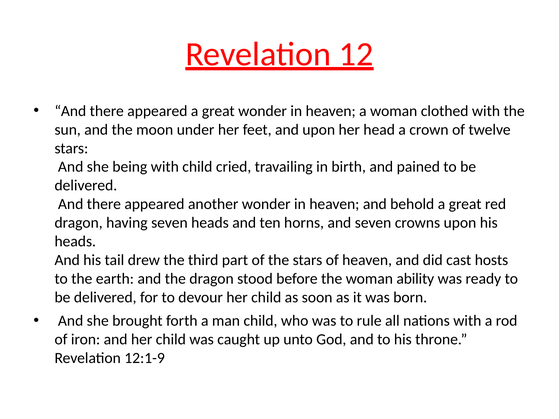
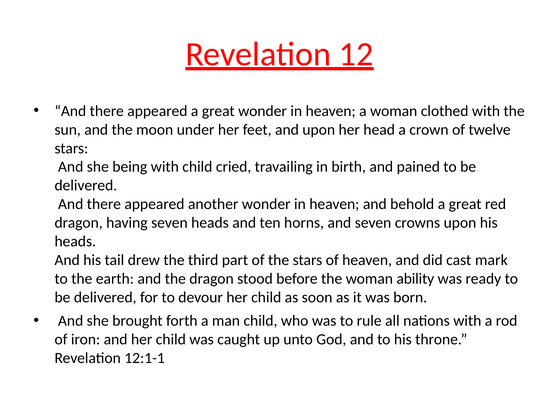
hosts: hosts -> mark (491, 260)
12:1-9: 12:1-9 -> 12:1-1 (145, 358)
